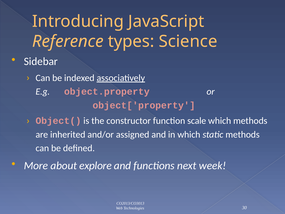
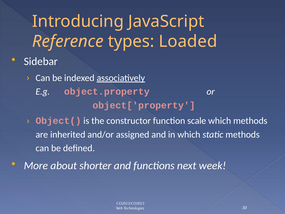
Science: Science -> Loaded (188, 41)
explore: explore -> shorter (96, 165)
